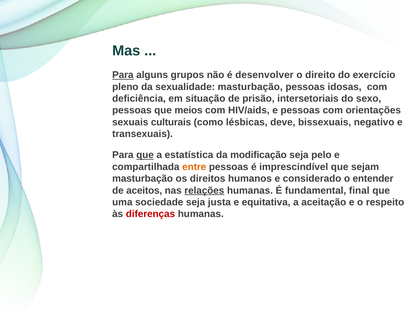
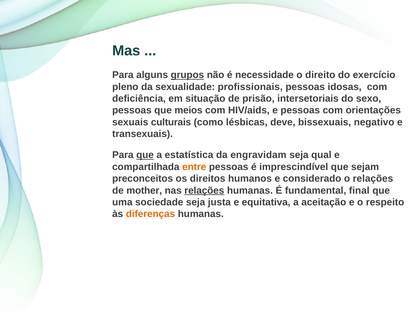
Para underline: present -> none (123, 75)
grupos underline: none -> present (187, 75)
desenvolver: desenvolver -> necessidade (264, 75)
sexualidade masturbação: masturbação -> profissionais (250, 87)
modificação: modificação -> engravidam (258, 155)
pelo: pelo -> qual (321, 155)
masturbação: masturbação -> preconceitos (143, 179)
o entender: entender -> relações (373, 179)
aceitos: aceitos -> mother (144, 190)
diferenças colour: red -> orange (150, 214)
